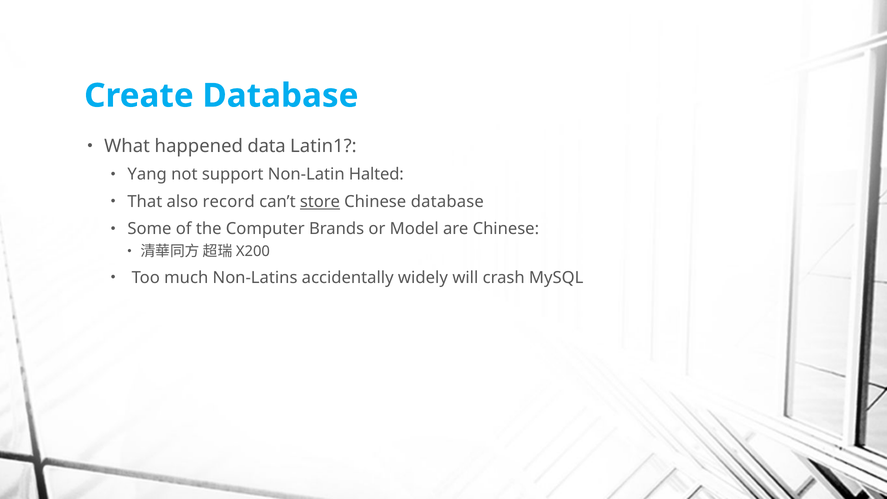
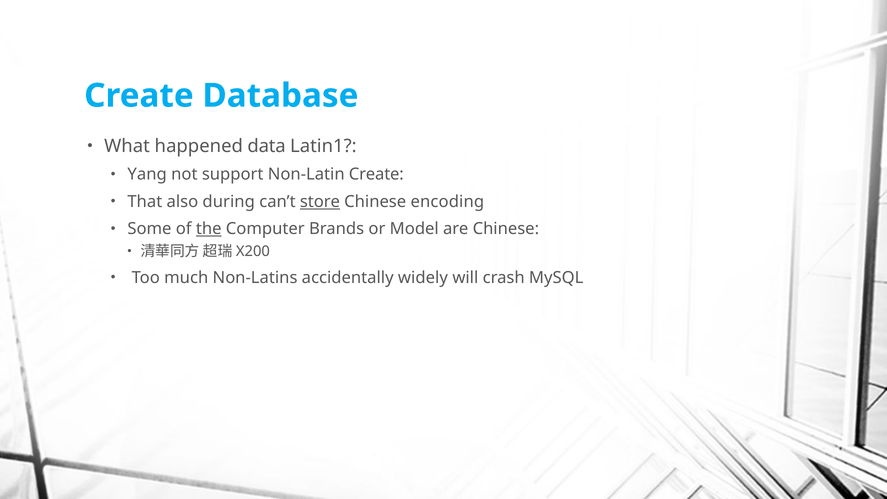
Non-Latin Halted: Halted -> Create (376, 175)
record: record -> during (229, 202)
Chinese database: database -> encoding (447, 202)
the underline: none -> present (209, 229)
